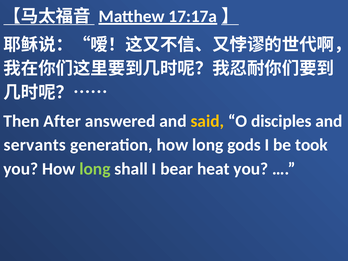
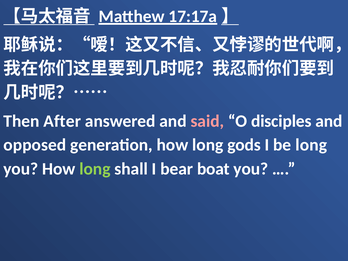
said colour: yellow -> pink (207, 121)
servants: servants -> opposed (35, 145)
be took: took -> long (311, 145)
heat: heat -> boat (213, 169)
